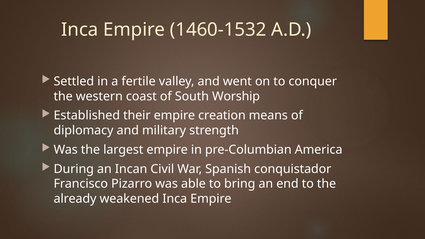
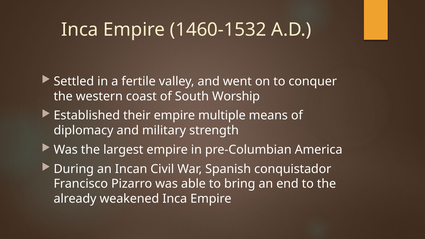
creation: creation -> multiple (222, 116)
